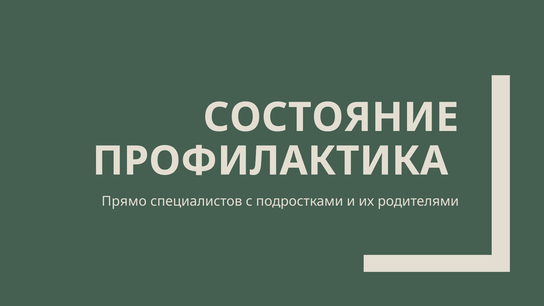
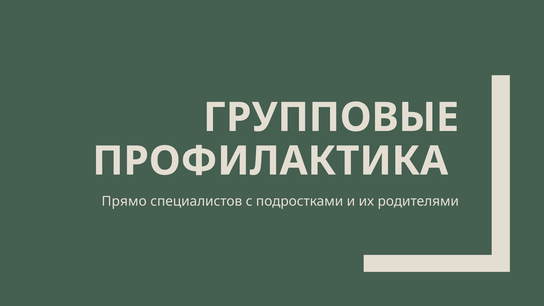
СОСТОЯНИЕ: СОСТОЯНИЕ -> ГРУППОВЫЕ (331, 118)
